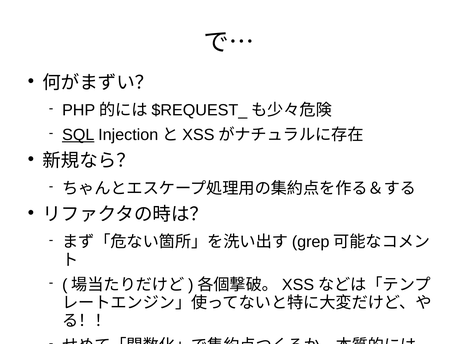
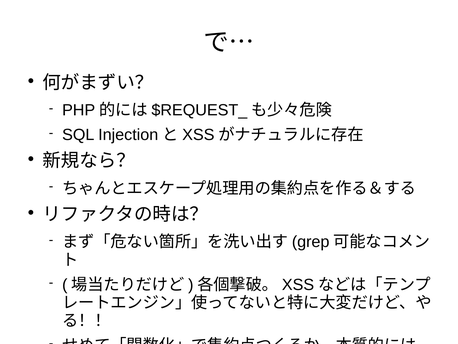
SQL underline: present -> none (78, 135)
